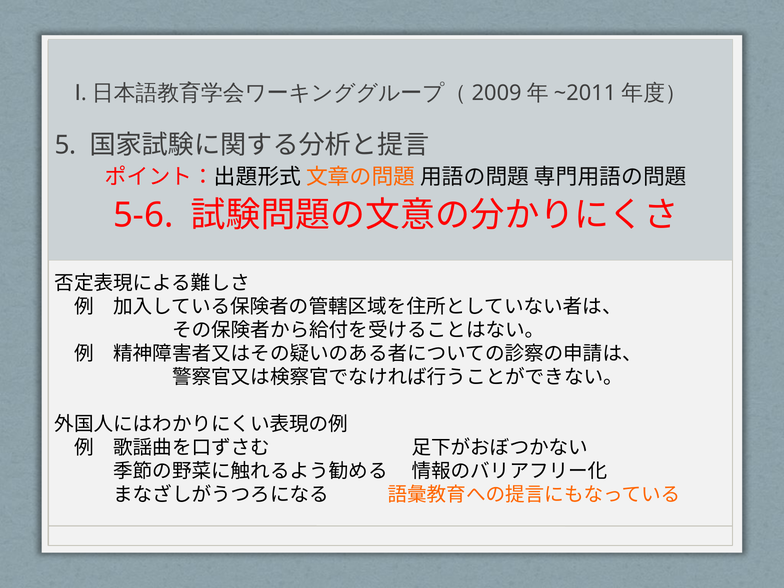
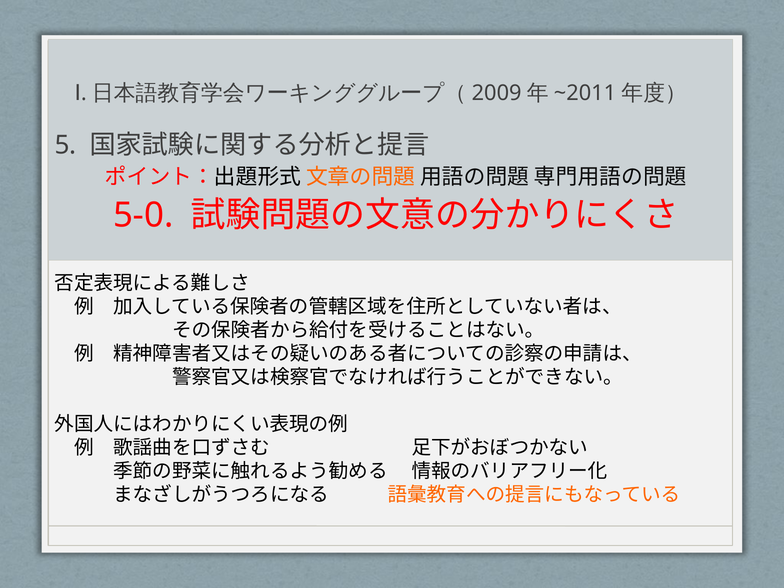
5-6: 5-6 -> 5-0 (143, 215)
